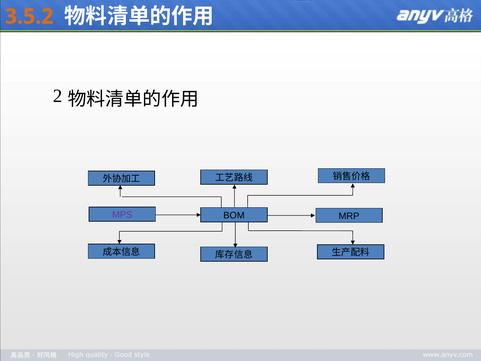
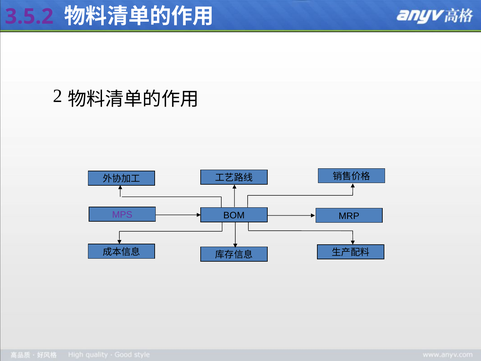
3.5.2 colour: orange -> purple (29, 17)
